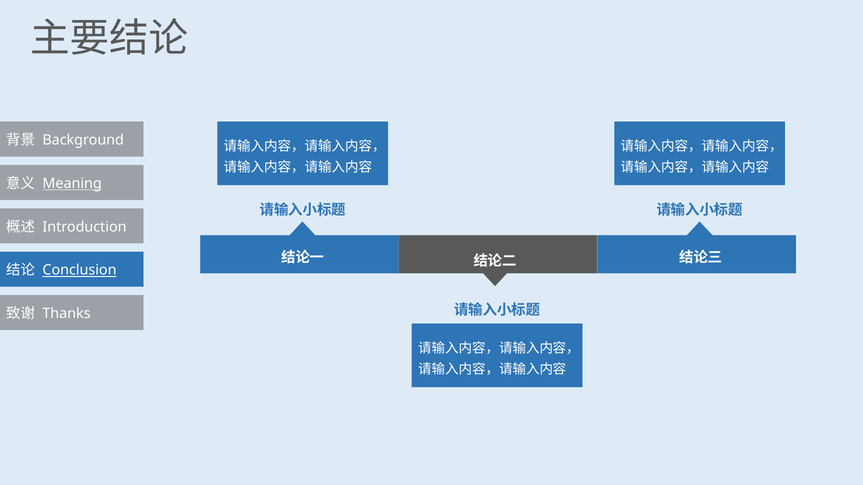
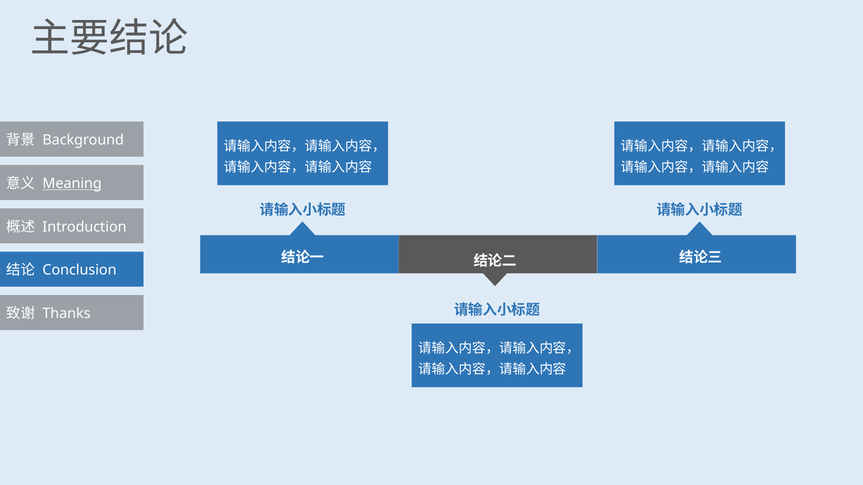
Conclusion underline: present -> none (80, 270)
